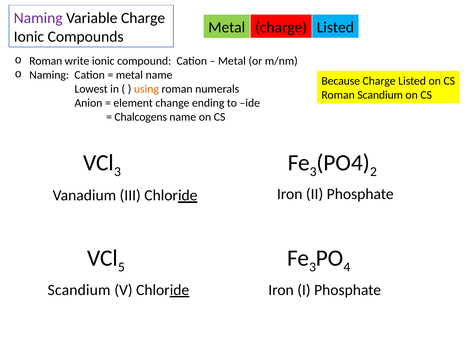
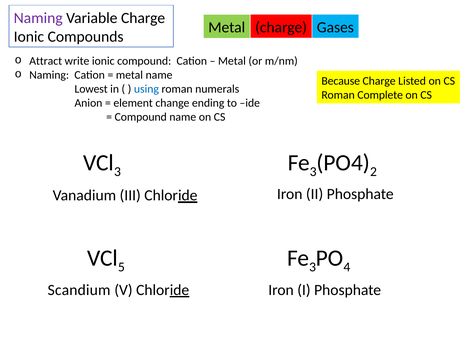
Metal charge Listed: Listed -> Gases (335, 27)
Roman: Roman -> Attract (46, 61)
using colour: orange -> blue (146, 89)
Roman Scandium: Scandium -> Complete (380, 95)
Chalcogens: Chalcogens -> Compound (141, 117)
